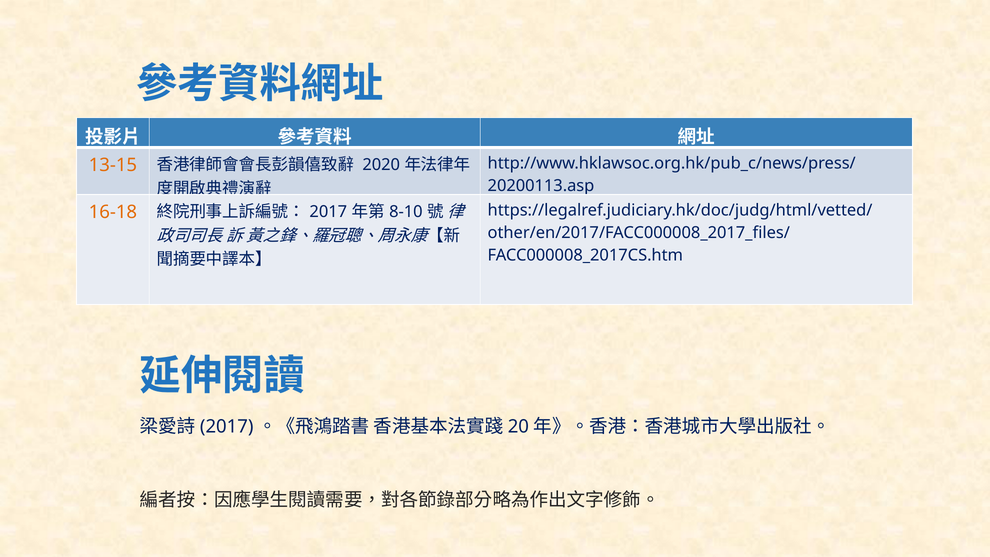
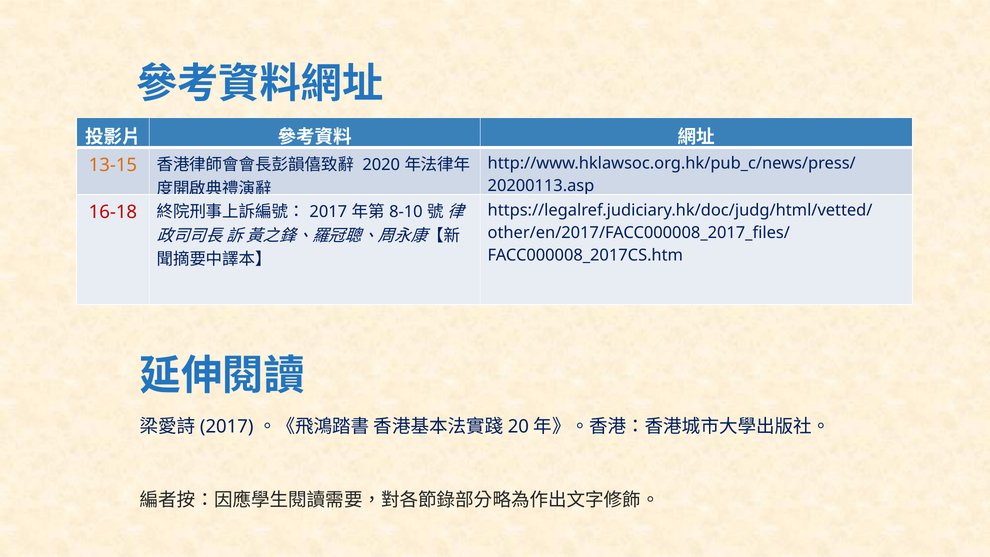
16-18 colour: orange -> red (113, 212)
